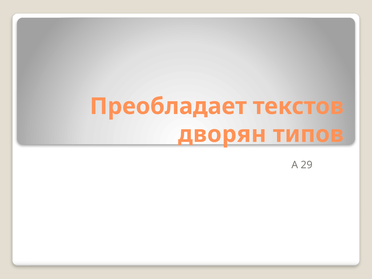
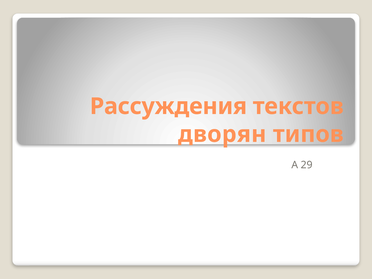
Преобладает: Преобладает -> Рассуждения (168, 106)
